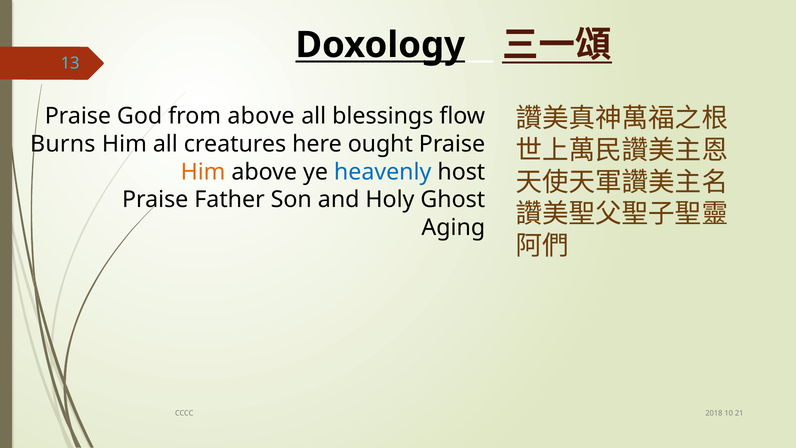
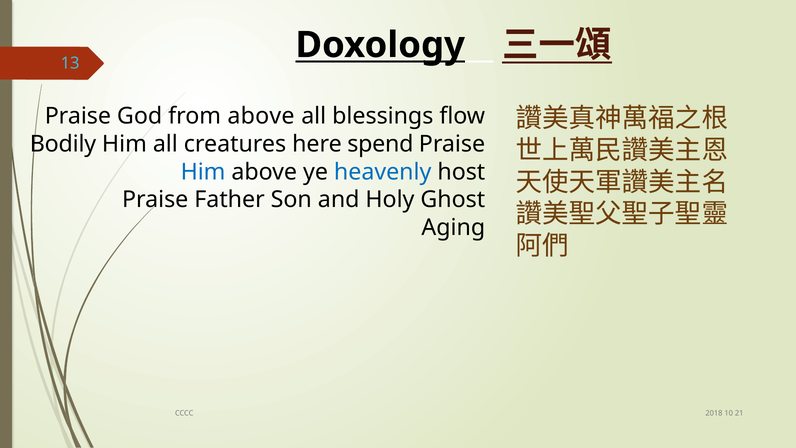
Burns: Burns -> Bodily (63, 144)
ought: ought -> spend (380, 144)
Him colour: orange -> blue (203, 172)
